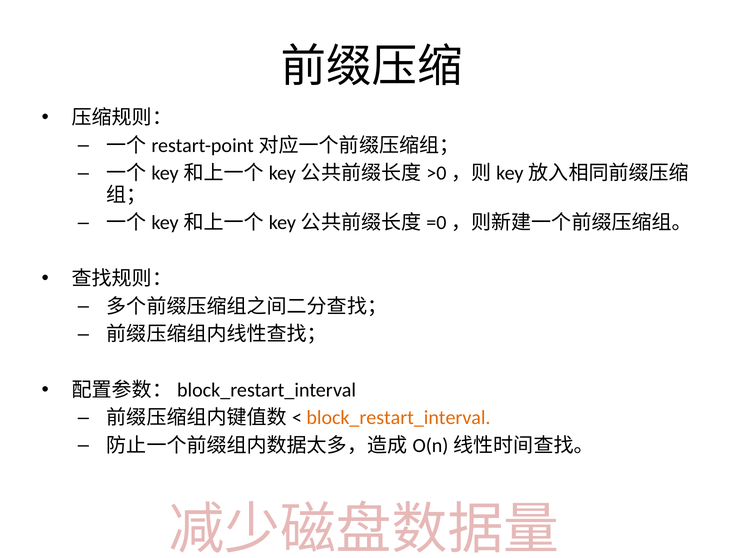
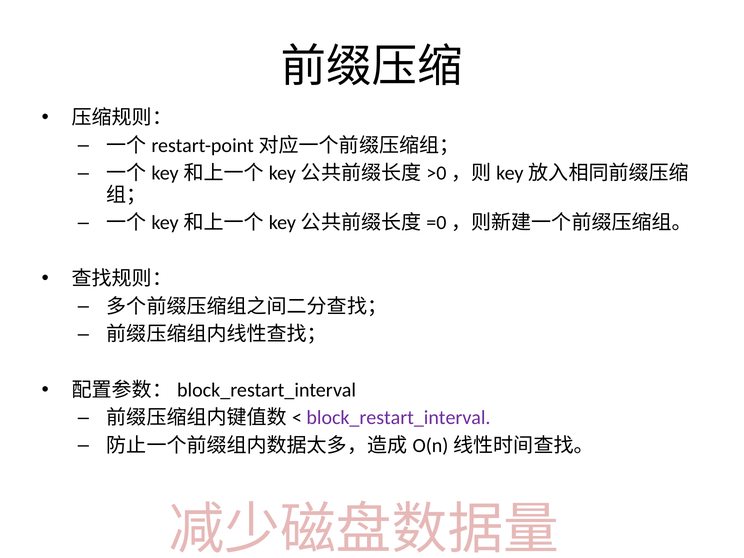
block_restart_interval colour: orange -> purple (399, 418)
